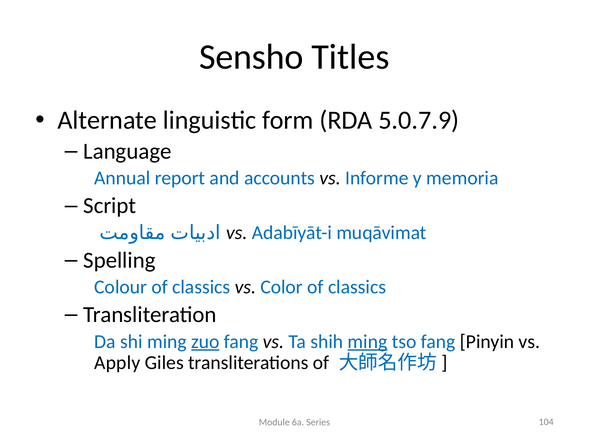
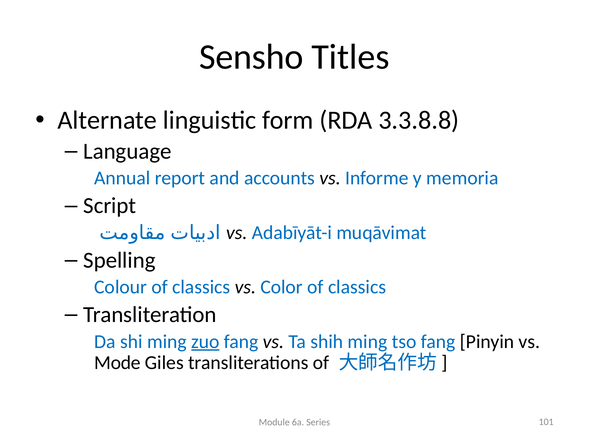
5.0.7.9: 5.0.7.9 -> 3.3.8.8 (419, 120)
ming underline: present -> none (368, 341)
Apply: Apply -> Mode (117, 363)
104: 104 -> 101 (546, 422)
